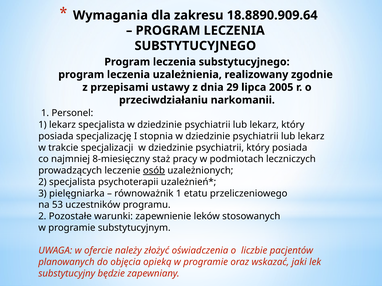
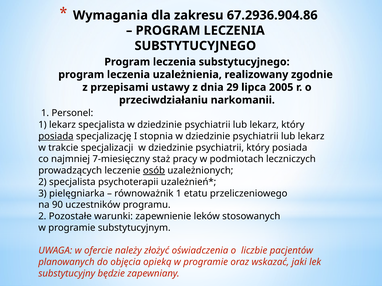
18.8890.909.64: 18.8890.909.64 -> 67.2936.904.86 (272, 15)
posiada underline: none -> present (56, 136)
8-miesięczny: 8-miesięczny -> 7-miesięczny (121, 159)
53: 53 -> 90 (57, 205)
